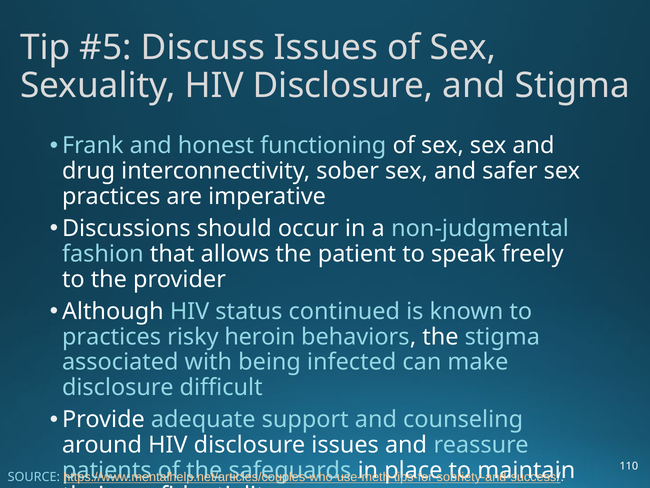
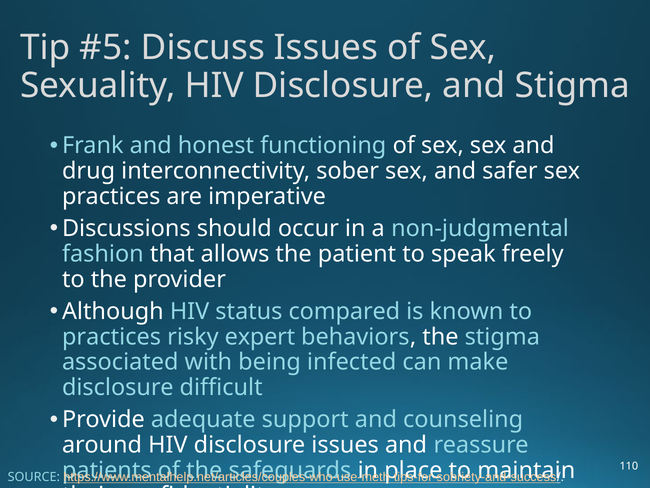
continued: continued -> compared (344, 311)
heroin: heroin -> expert (260, 336)
